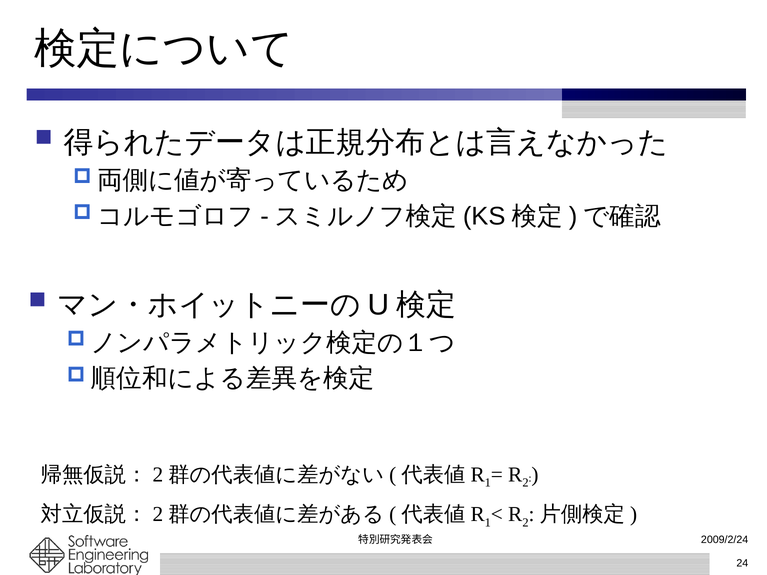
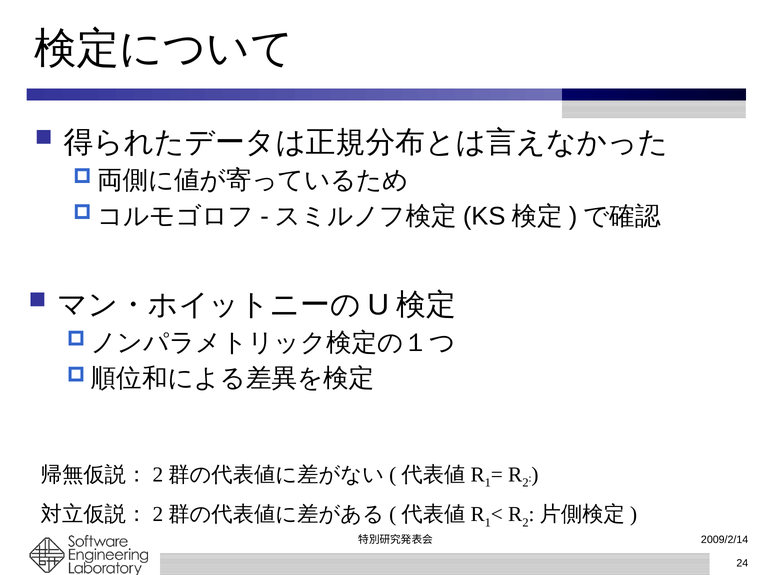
2009/2/24: 2009/2/24 -> 2009/2/14 (725, 540)
